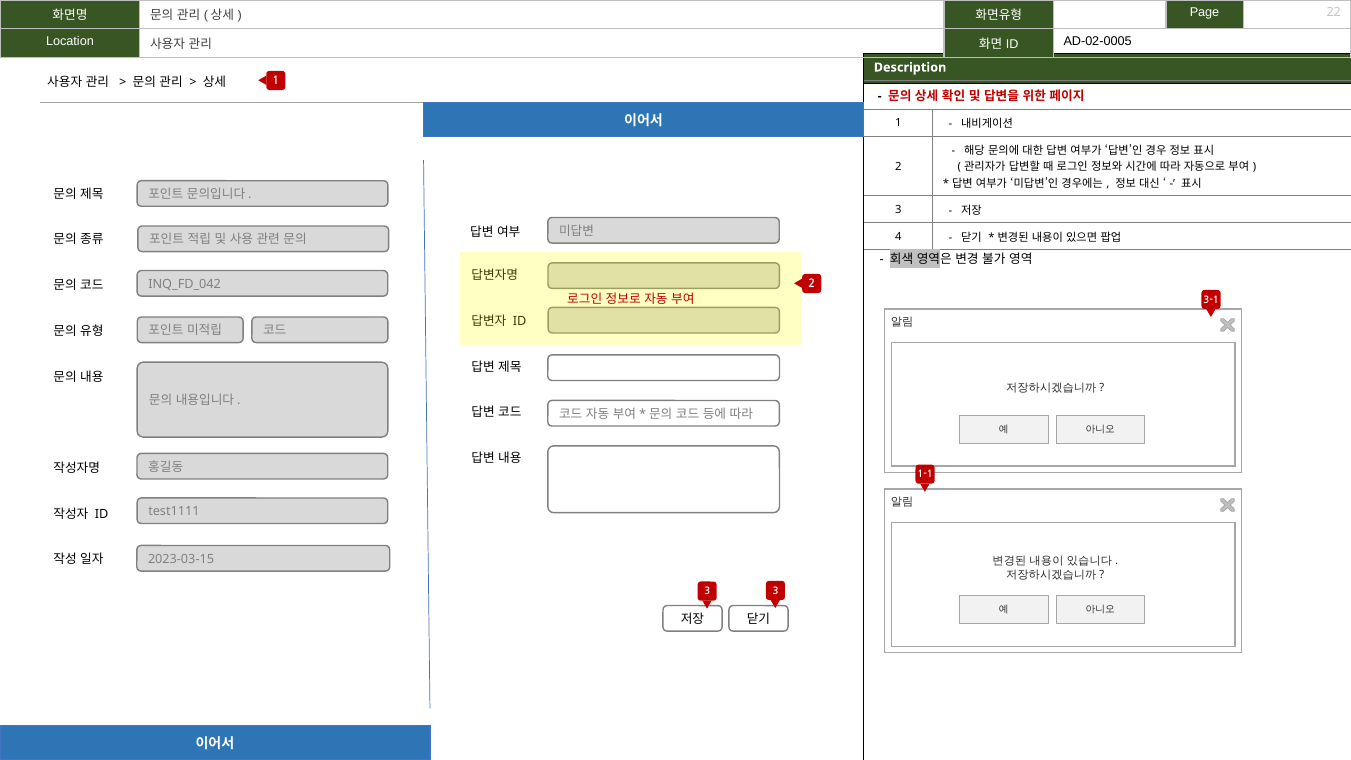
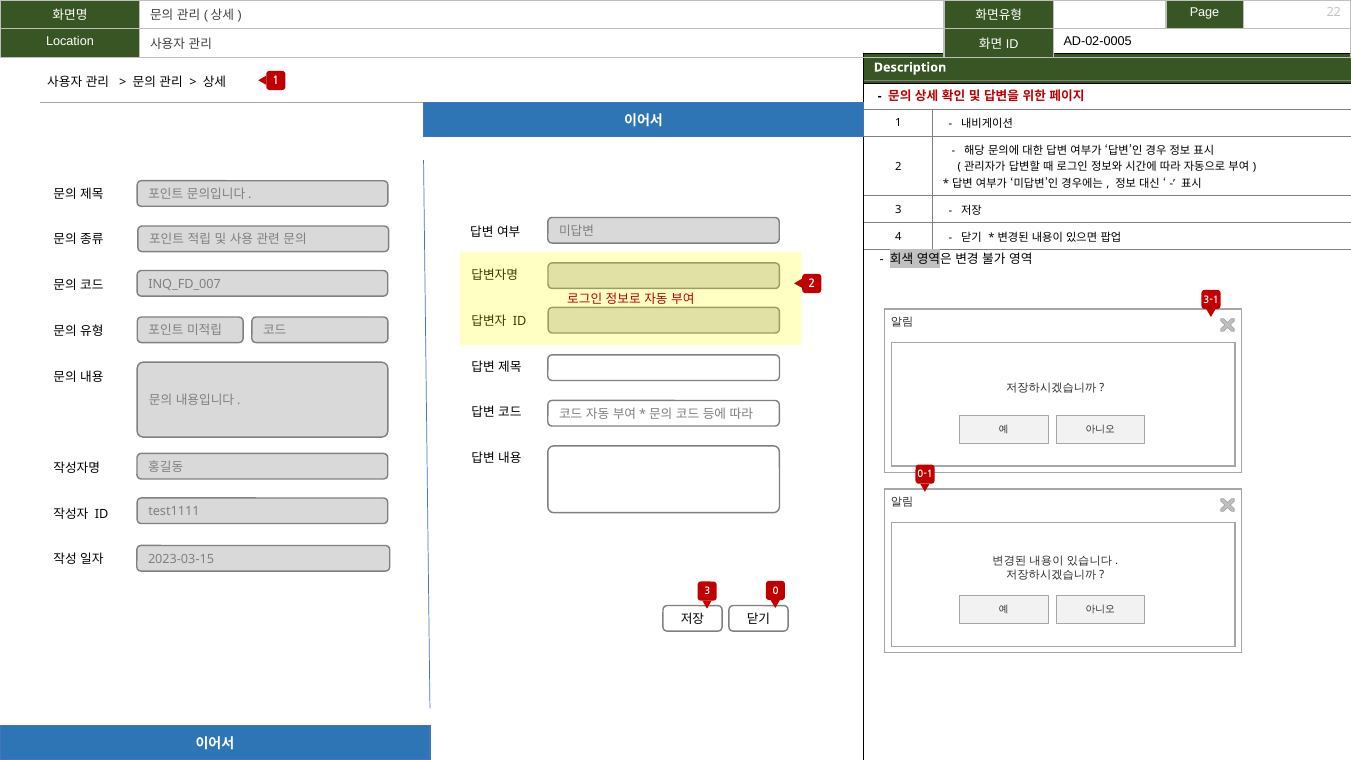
INQ_FD_042: INQ_FD_042 -> INQ_FD_007 (185, 284)
1-1: 1-1 -> 0-1 (925, 475)
3 3: 3 -> 0 (776, 591)
